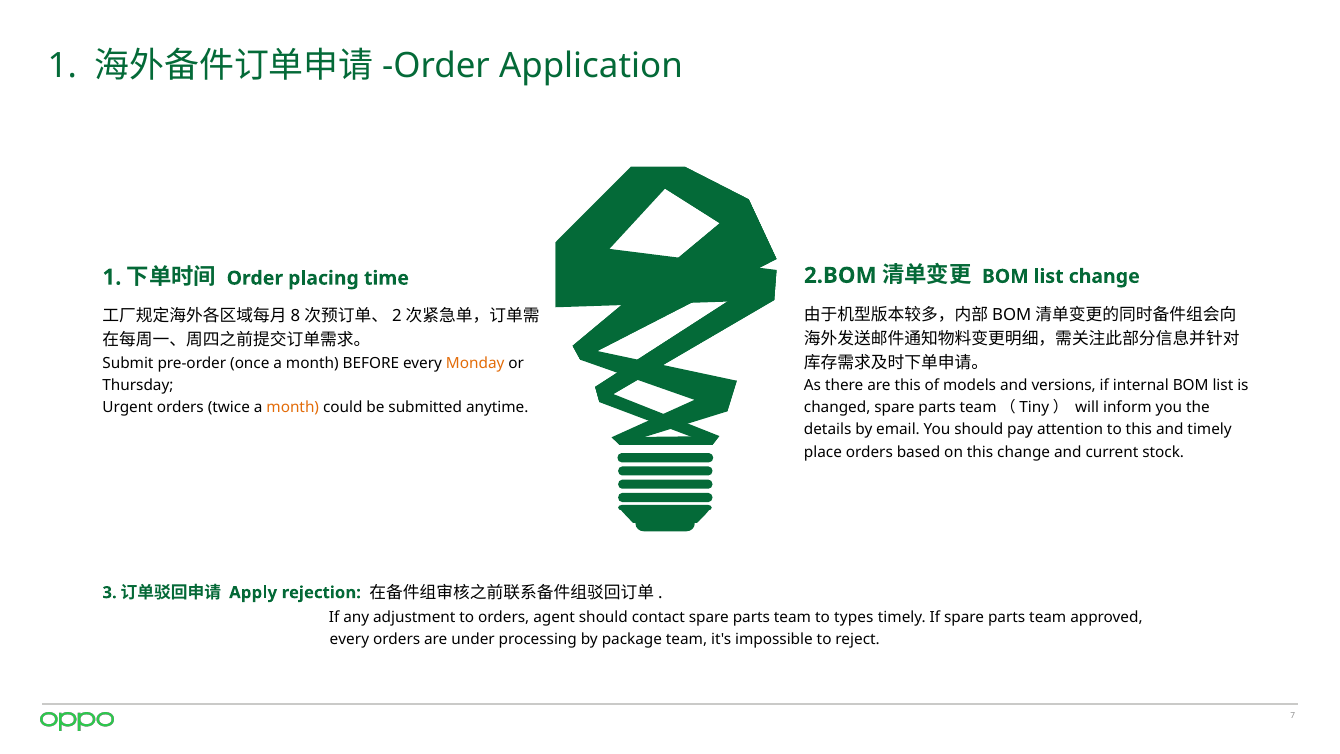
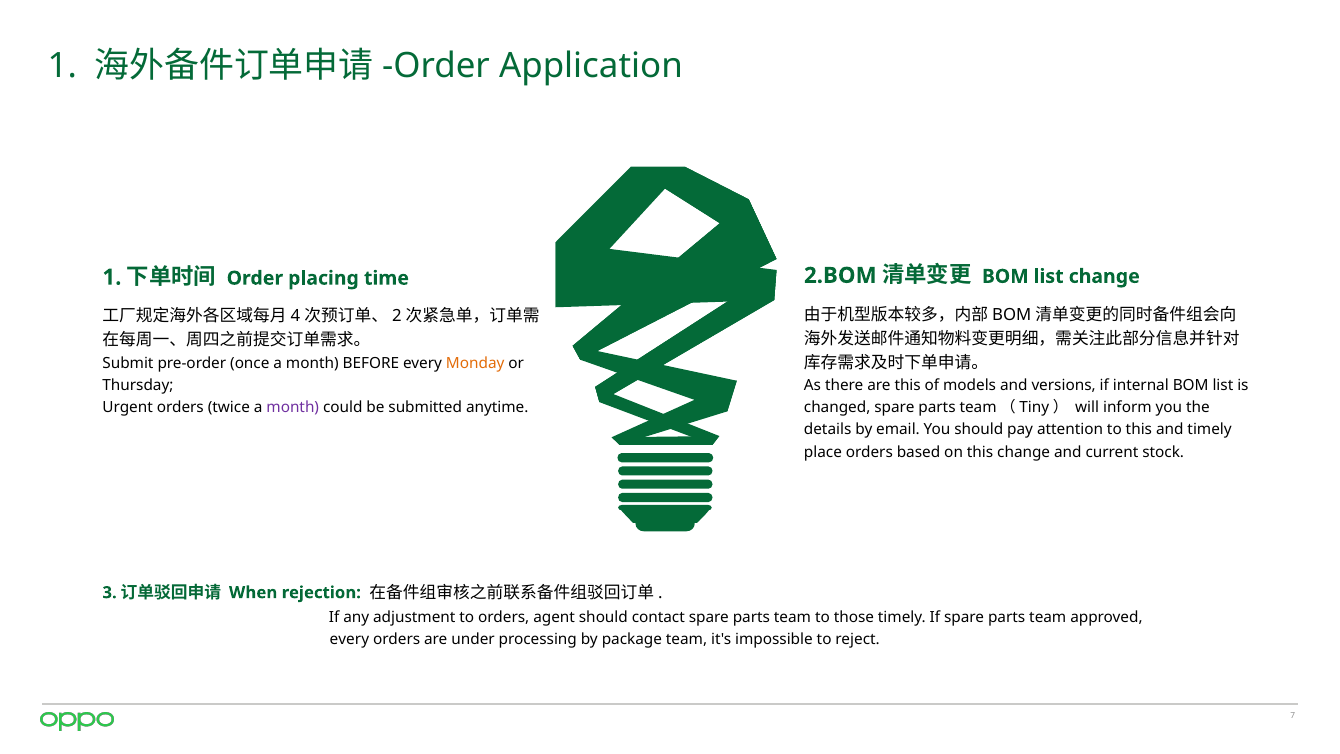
8: 8 -> 4 (295, 316)
month colour: orange -> purple (293, 407)
Apply: Apply -> When (253, 592)
types: types -> those (854, 617)
